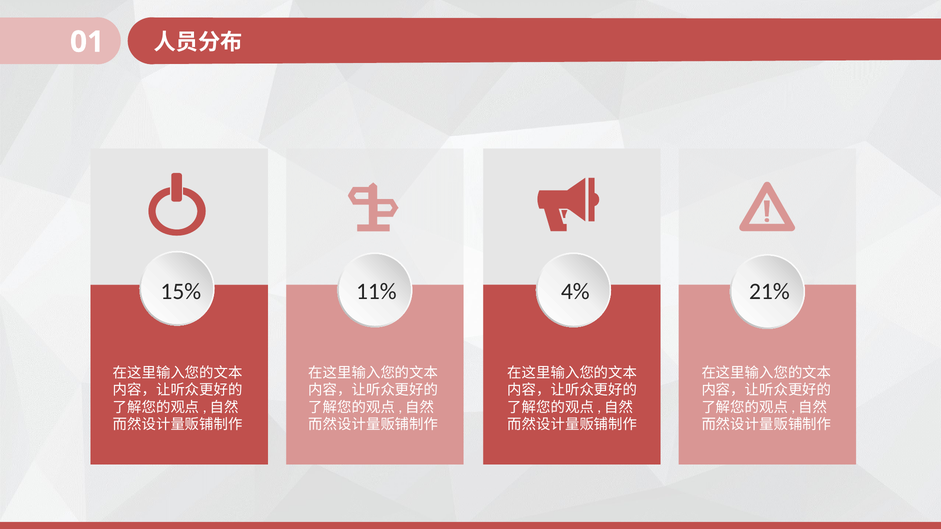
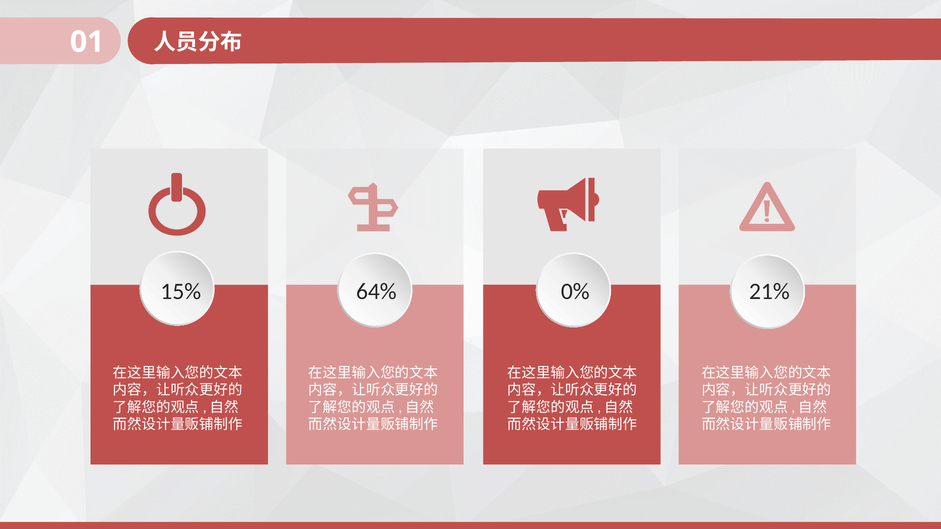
11%: 11% -> 64% (376, 292)
4%: 4% -> 0% (575, 292)
